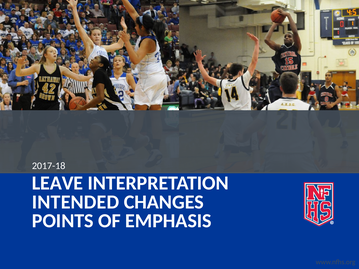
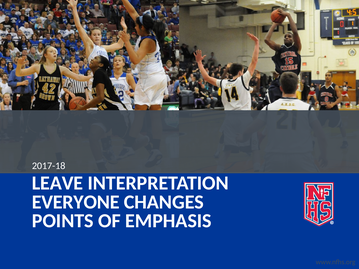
INTENDED: INTENDED -> EVERYONE (76, 202)
